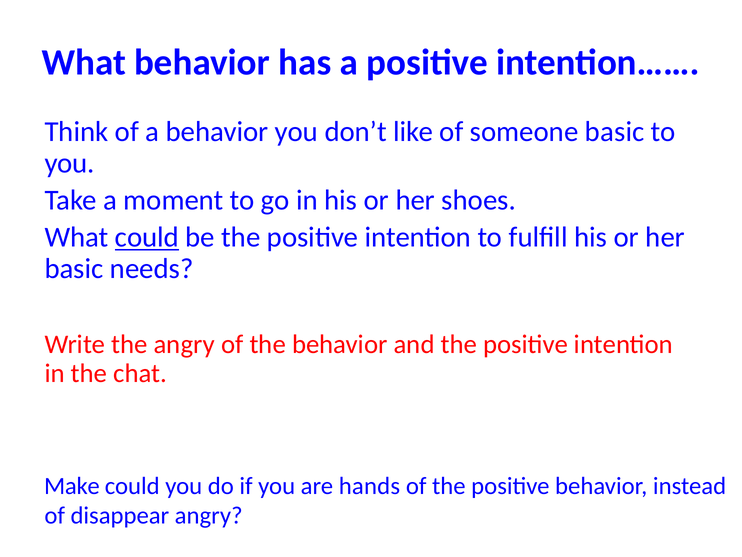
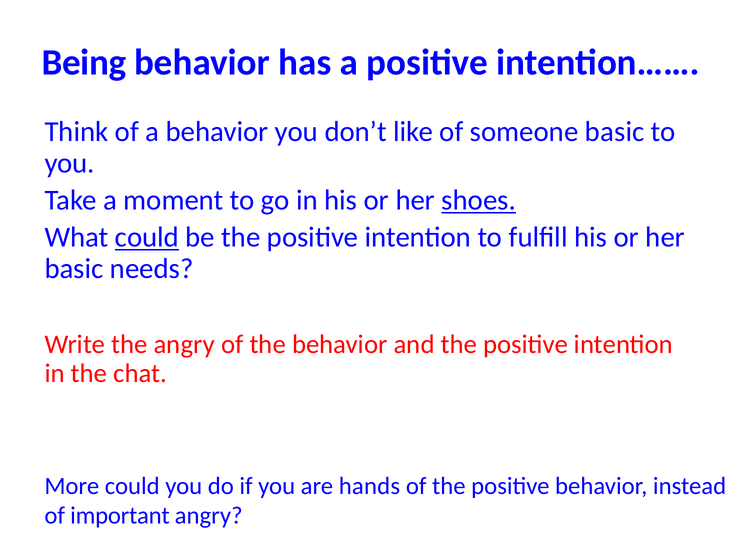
What: What -> Being (84, 62)
shoes underline: none -> present (479, 200)
Make: Make -> More (72, 485)
disappear: disappear -> important (120, 515)
